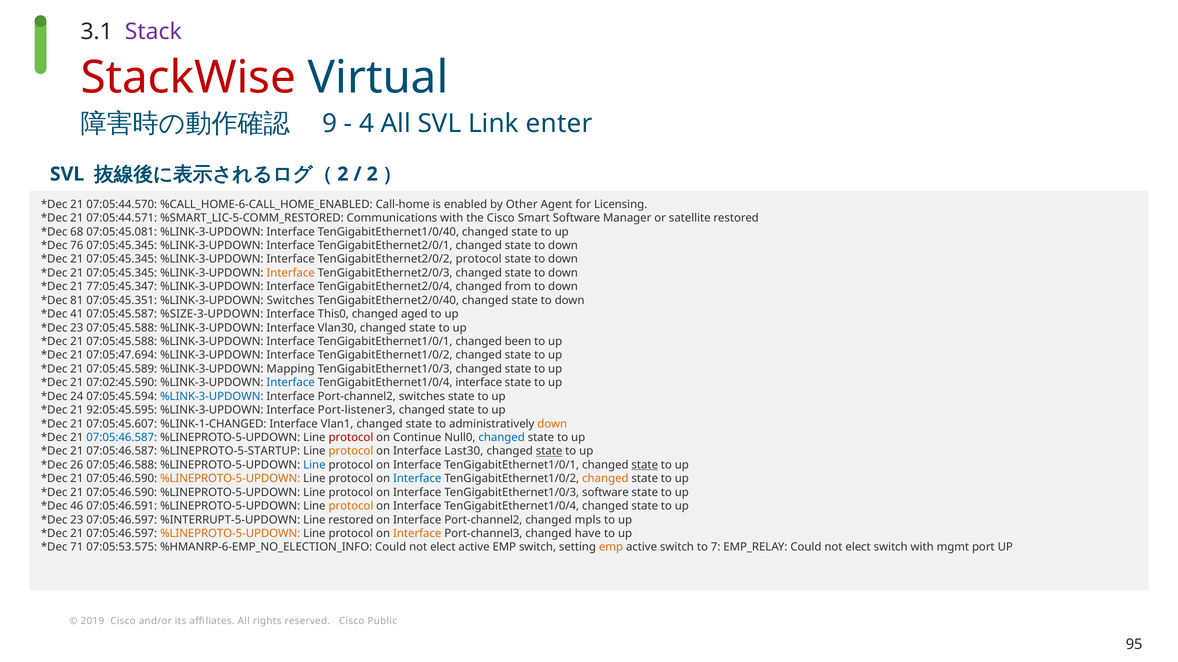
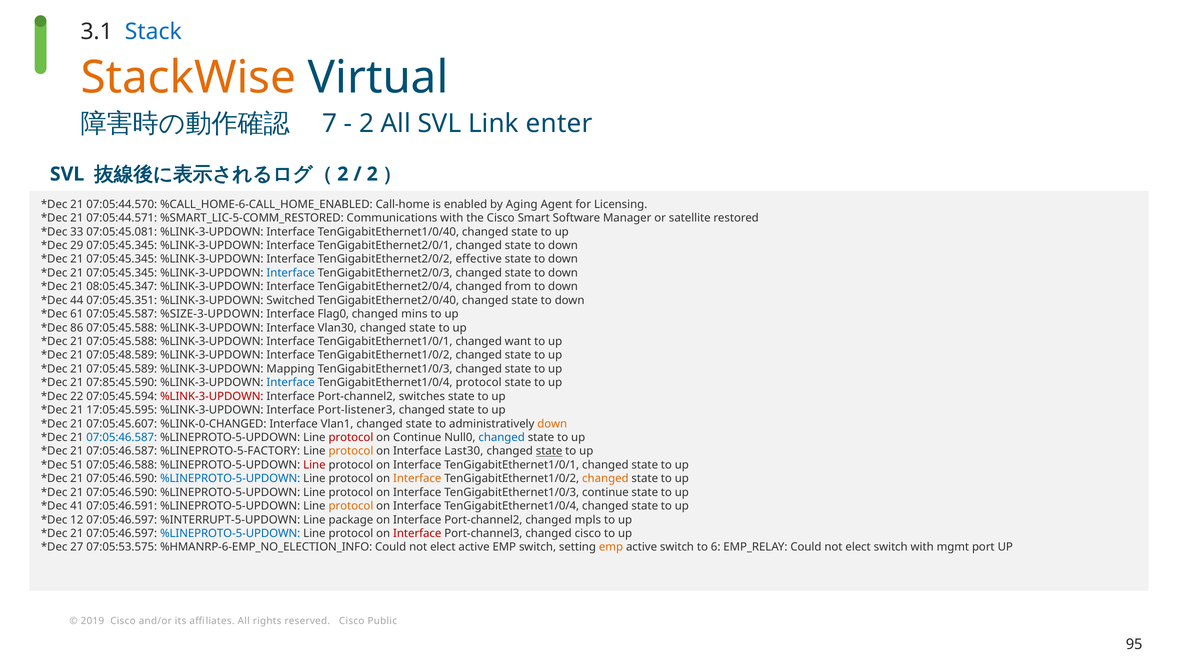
Stack colour: purple -> blue (153, 32)
StackWise colour: red -> orange (188, 78)
9: 9 -> 7 (330, 124)
4: 4 -> 2 (367, 124)
Other: Other -> Aging (522, 205)
68: 68 -> 33 (77, 232)
76: 76 -> 29 (77, 246)
TenGigabitEthernet2/0/2 protocol: protocol -> effective (479, 259)
Interface colour: orange -> blue (291, 273)
77:05:45.347: 77:05:45.347 -> 08:05:45.347 (122, 287)
81: 81 -> 44 (77, 301)
%LINK-3-UPDOWN Switches: Switches -> Switched (291, 301)
41: 41 -> 61 (77, 314)
This0: This0 -> Flag0 (333, 314)
aged: aged -> mins (414, 314)
23: 23 -> 86 (77, 328)
been: been -> want (518, 342)
07:05:47.694: 07:05:47.694 -> 07:05:48.589 (122, 356)
07:02:45.590: 07:02:45.590 -> 07:85:45.590 (122, 383)
TenGigabitEthernet1/0/4 interface: interface -> protocol (479, 383)
24: 24 -> 22 (77, 397)
%LINK-3-UPDOWN colour: blue -> red (212, 397)
92:05:45.595: 92:05:45.595 -> 17:05:45.595 (122, 410)
%LINK-1-CHANGED: %LINK-1-CHANGED -> %LINK-0-CHANGED (213, 424)
%LINEPROTO-5-STARTUP: %LINEPROTO-5-STARTUP -> %LINEPROTO-5-FACTORY (230, 452)
26: 26 -> 51 (77, 465)
Line colour: blue -> red (314, 465)
state underline: present -> none (645, 465)
%LINEPROTO-5-UPDOWN colour: orange -> blue (230, 479)
Interface colour: blue -> orange (417, 479)
TenGigabitEthernet1/0/3 software: software -> continue (605, 493)
46: 46 -> 41 (77, 507)
23: 23 -> 12 (77, 520)
Line restored: restored -> package (351, 520)
%LINEPROTO-5-UPDOWN colour: orange -> blue (230, 534)
Interface colour: orange -> red (417, 534)
changed have: have -> cisco (588, 534)
71: 71 -> 27 (77, 548)
7: 7 -> 6 (716, 548)
